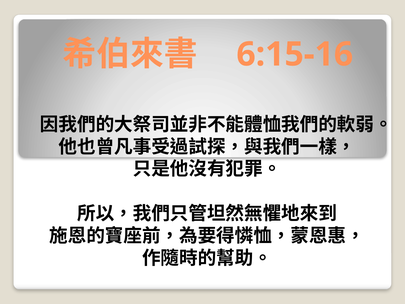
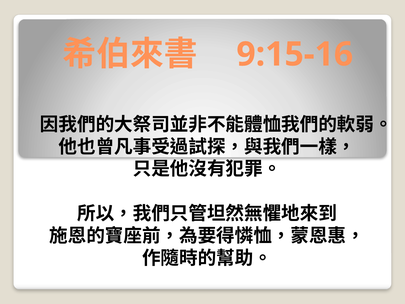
6:15-16: 6:15-16 -> 9:15-16 (295, 54)
